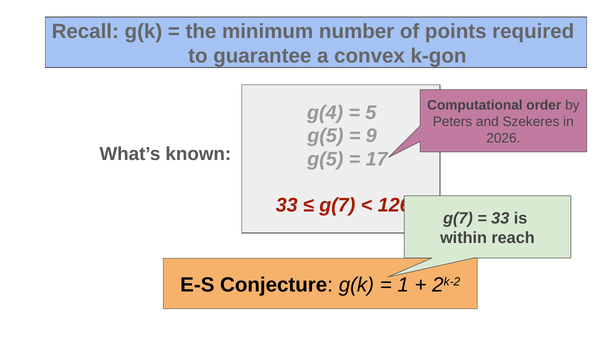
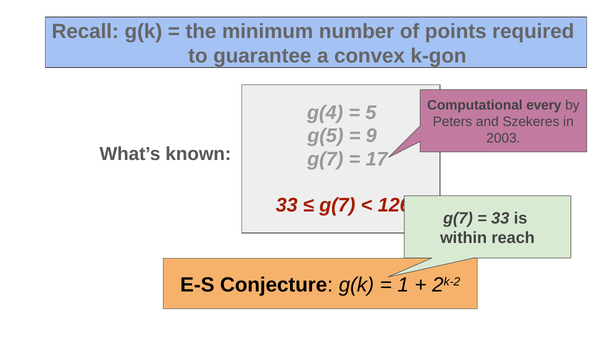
order: order -> every (544, 105)
2026: 2026 -> 2003 (503, 138)
g(5: g(5 -> g(7 (325, 159)
